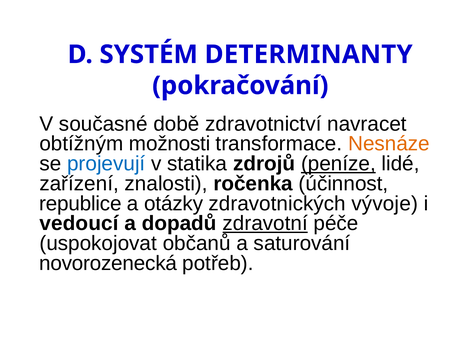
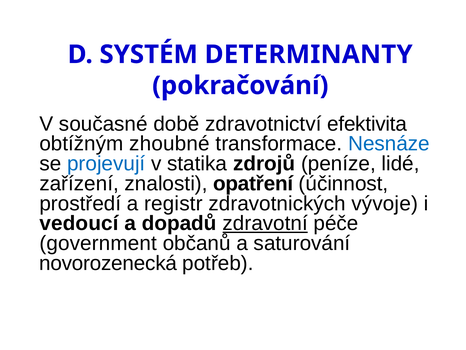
navracet: navracet -> efektivita (367, 124)
možnosti: možnosti -> zhoubné (169, 144)
Nesnáze colour: orange -> blue (389, 144)
peníze underline: present -> none (338, 163)
ročenka: ročenka -> opatření (253, 183)
republice: republice -> prostředí (80, 203)
otázky: otázky -> registr (173, 203)
uspokojovat: uspokojovat -> government (98, 243)
